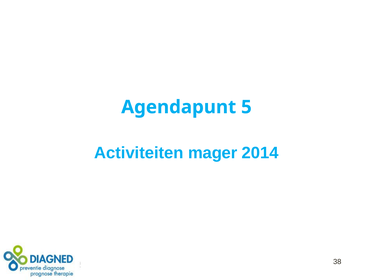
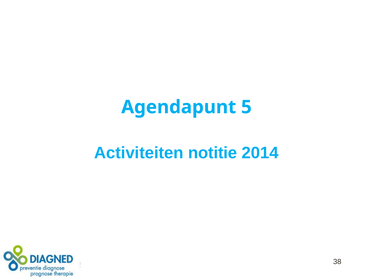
mager: mager -> notitie (213, 153)
